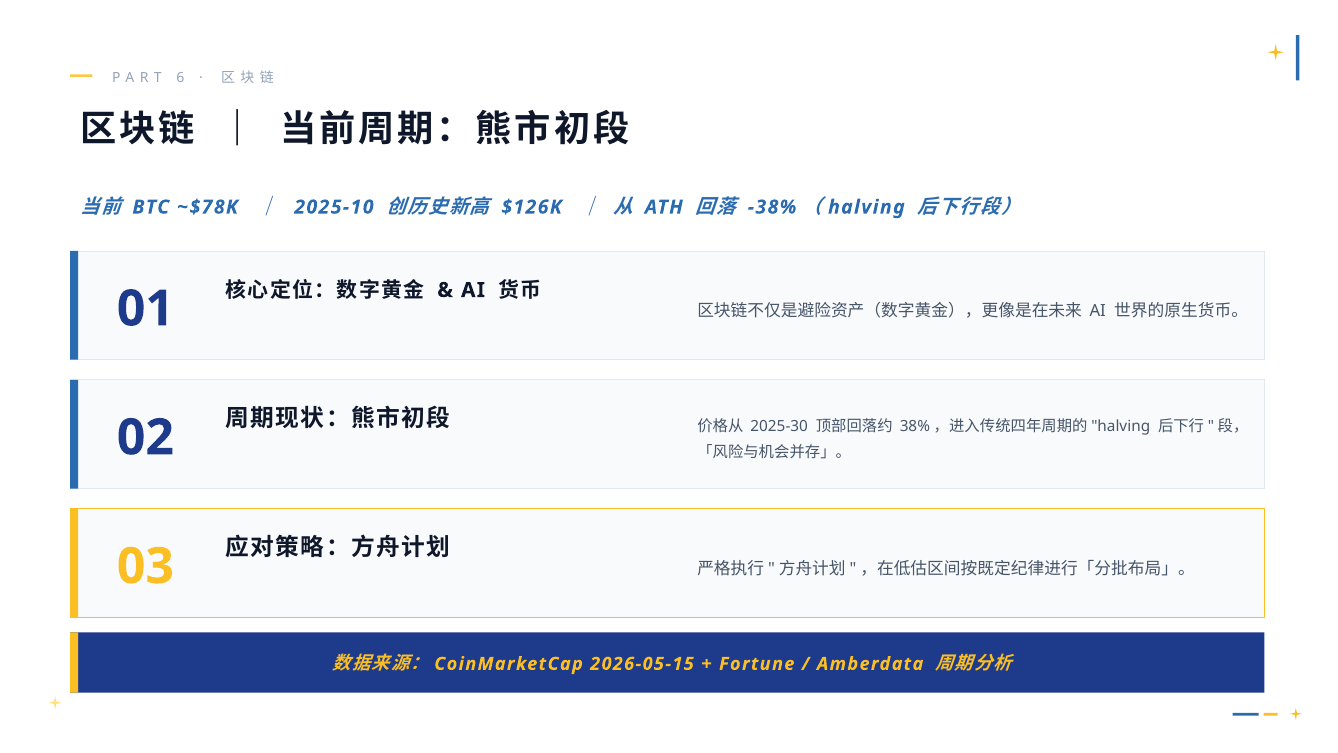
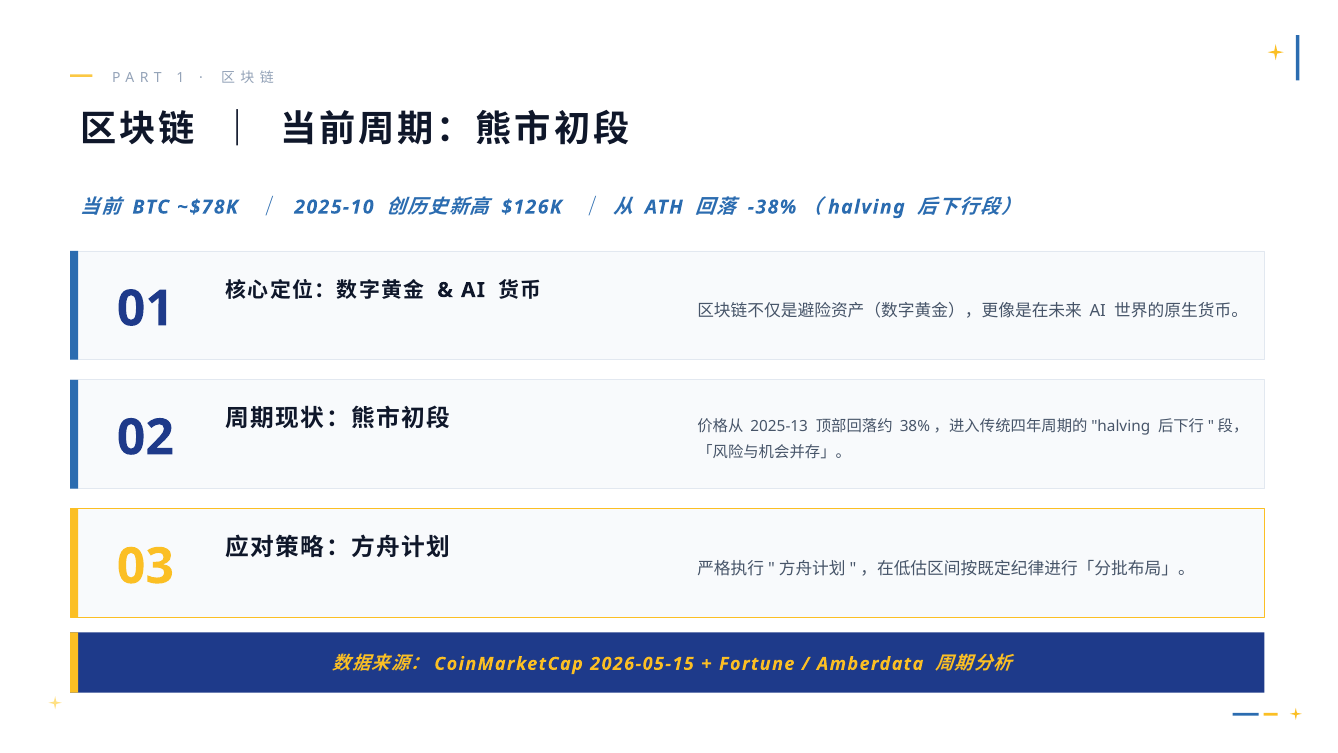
6: 6 -> 1 (180, 78)
2025-30: 2025-30 -> 2025-13 (779, 426)
